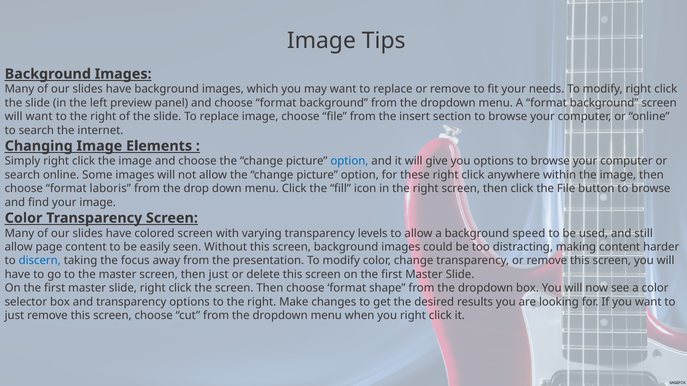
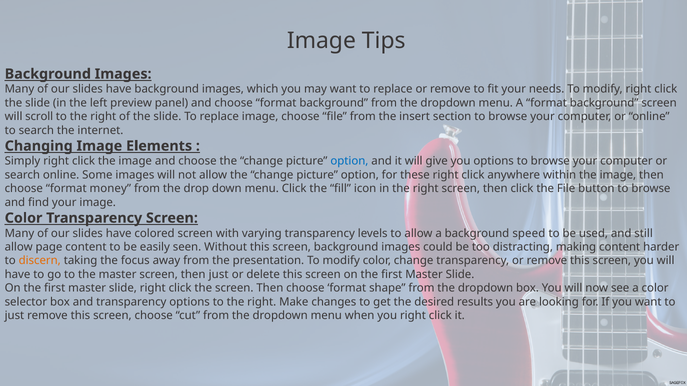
will want: want -> scroll (39, 117)
laboris: laboris -> money (110, 189)
discern colour: blue -> orange (40, 261)
